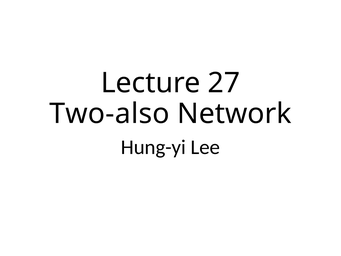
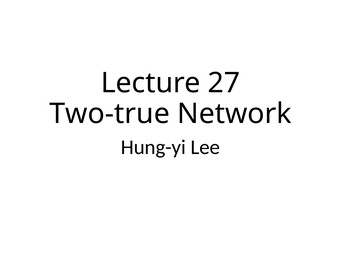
Two-also: Two-also -> Two-true (110, 114)
